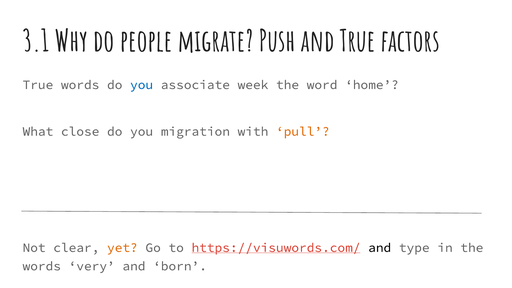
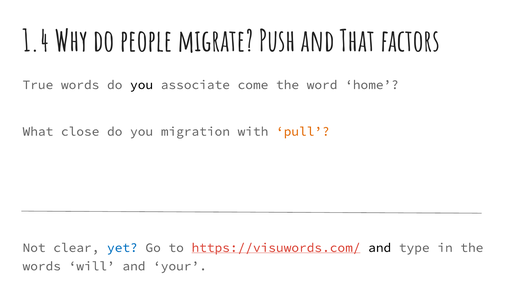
3.1: 3.1 -> 1.4 (36, 42)
and True: True -> That (357, 42)
you colour: blue -> black (142, 85)
week: week -> come (253, 85)
yet colour: orange -> blue (122, 248)
very: very -> will (92, 266)
born: born -> your (180, 266)
